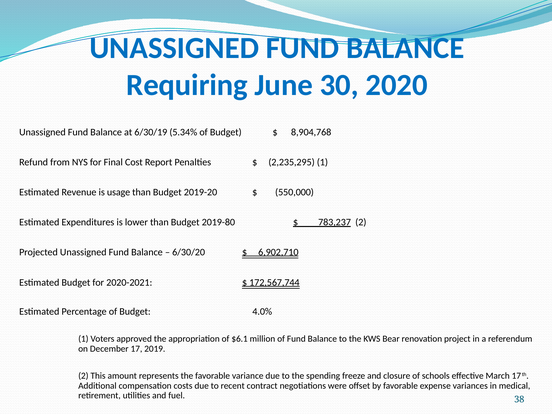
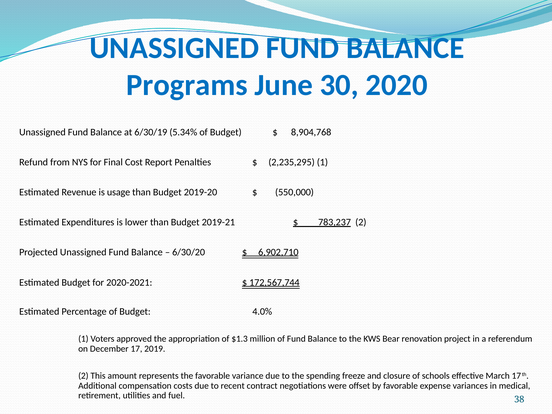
Requiring: Requiring -> Programs (187, 85)
2019-80: 2019-80 -> 2019-21 (218, 222)
$6.1: $6.1 -> $1.3 (240, 339)
